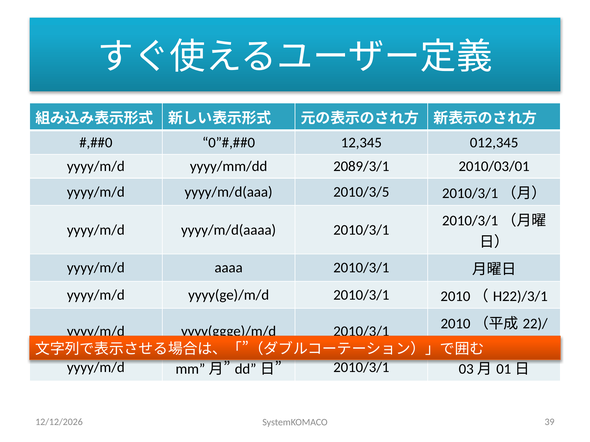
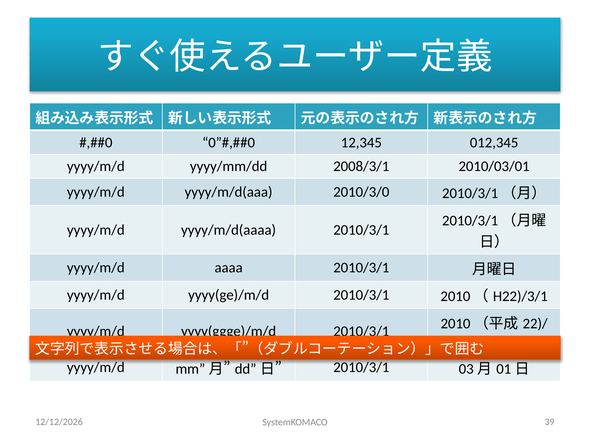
2089/3/1: 2089/3/1 -> 2008/3/1 (361, 167)
2010/3/5: 2010/3/5 -> 2010/3/0 (361, 192)
